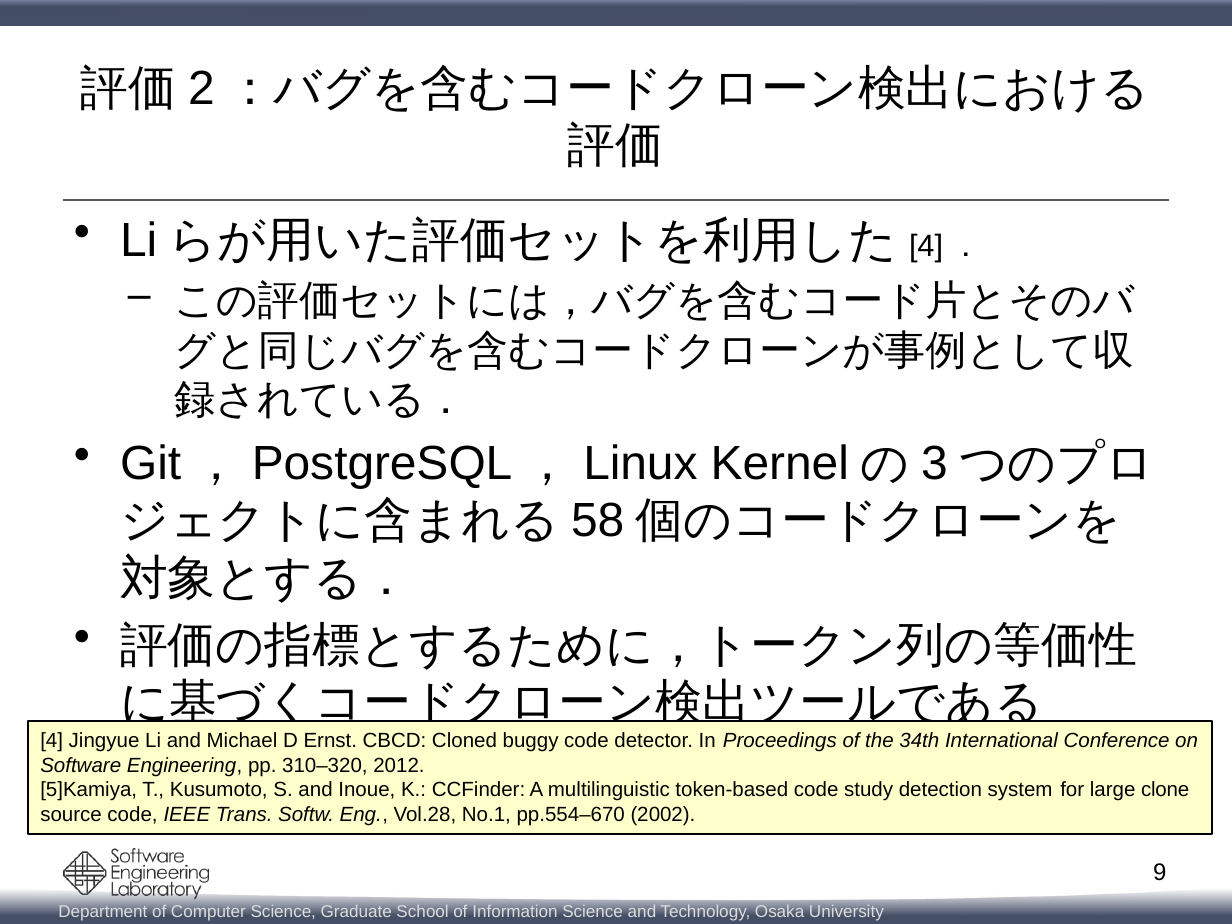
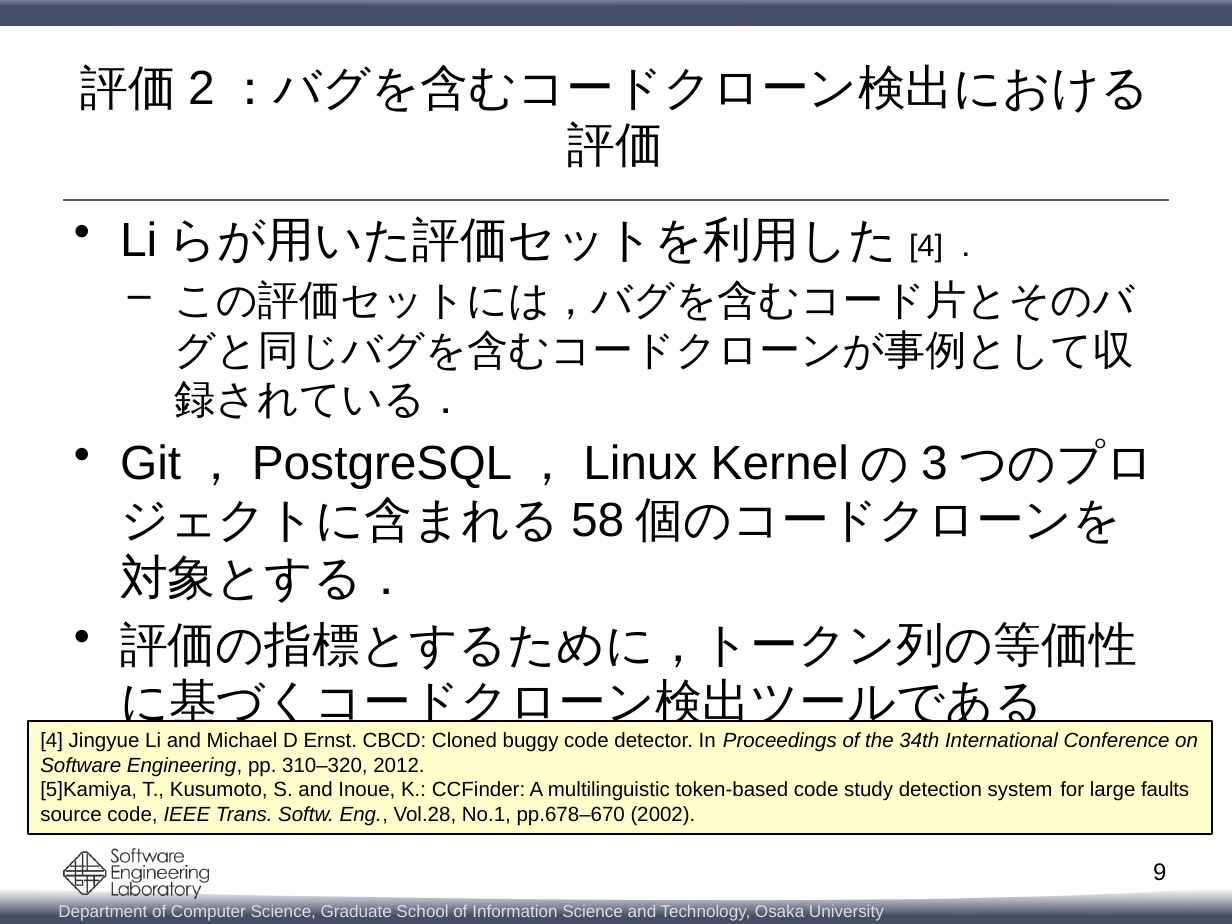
clone: clone -> faults (1165, 790)
pp.554–670: pp.554–670 -> pp.678–670 (571, 815)
